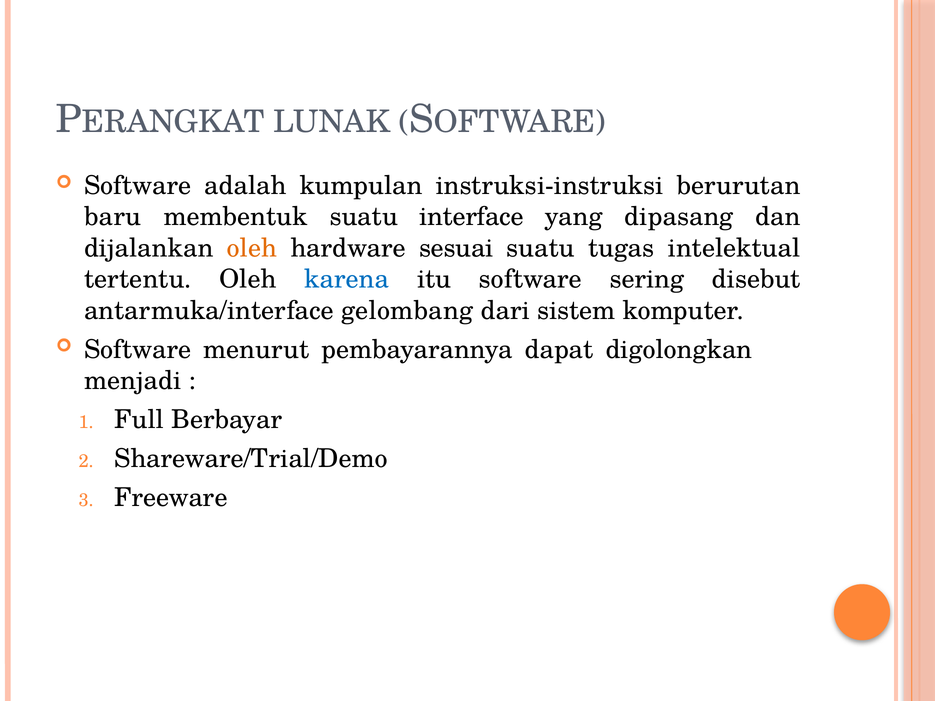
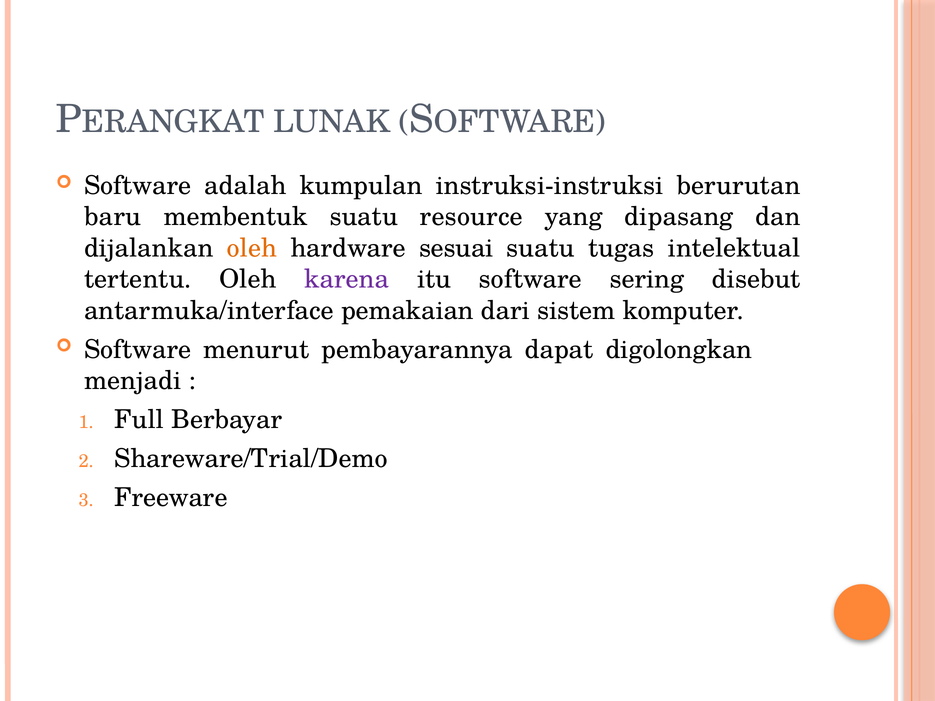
interface: interface -> resource (471, 217)
karena colour: blue -> purple (347, 279)
gelombang: gelombang -> pemakaian (407, 311)
